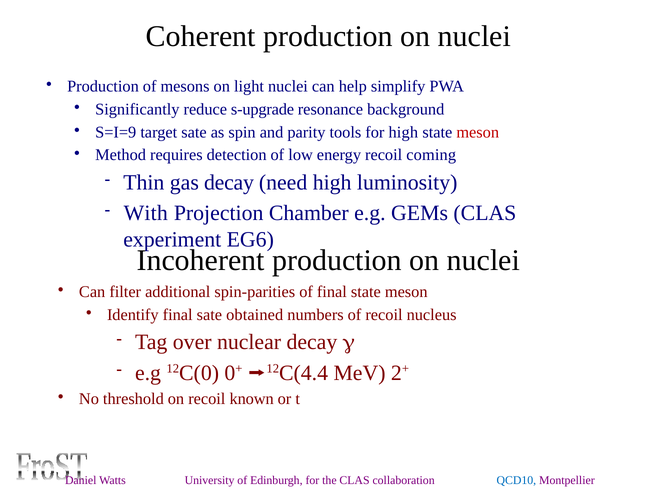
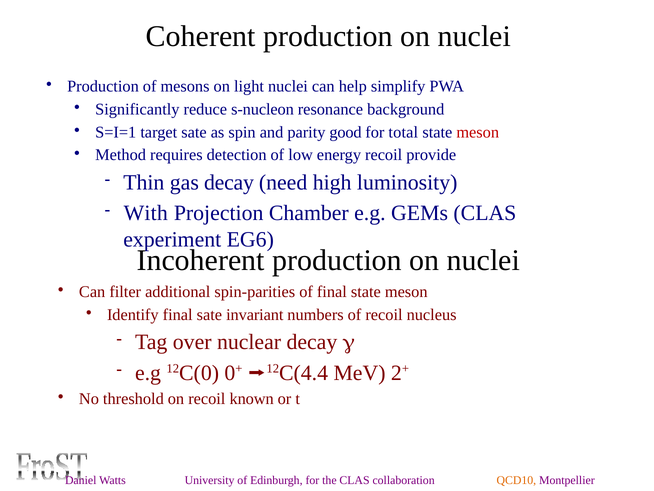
s-upgrade: s-upgrade -> s-nucleon (262, 109)
S=I=9: S=I=9 -> S=I=1 (116, 132)
tools: tools -> good (346, 132)
for high: high -> total (403, 132)
coming: coming -> provide (431, 155)
obtained: obtained -> invariant (255, 314)
QCD10 colour: blue -> orange (516, 480)
